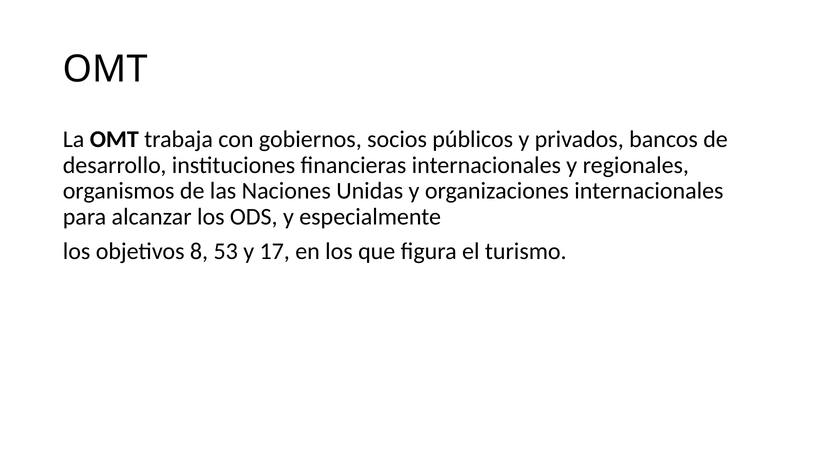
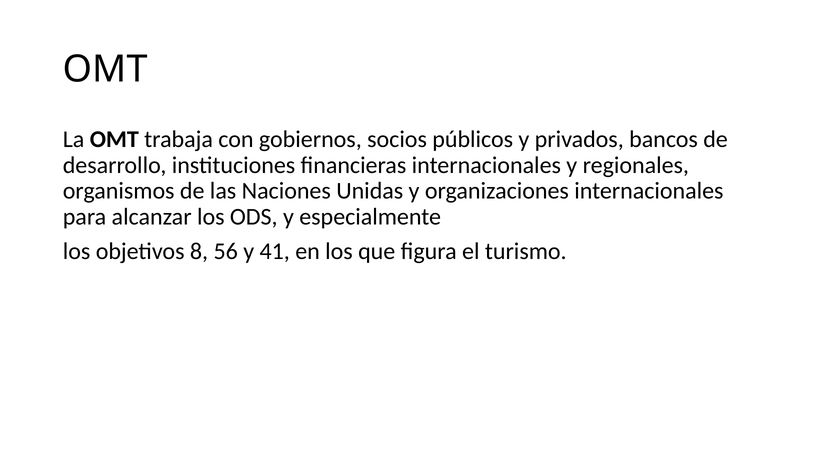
53: 53 -> 56 (226, 252)
17: 17 -> 41 (275, 252)
